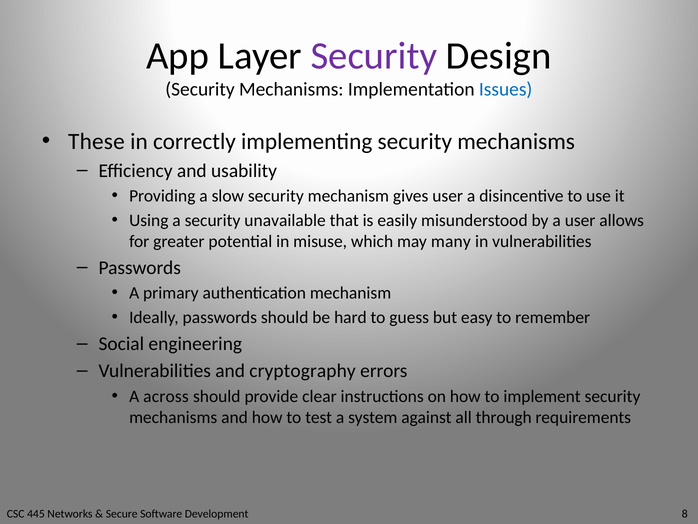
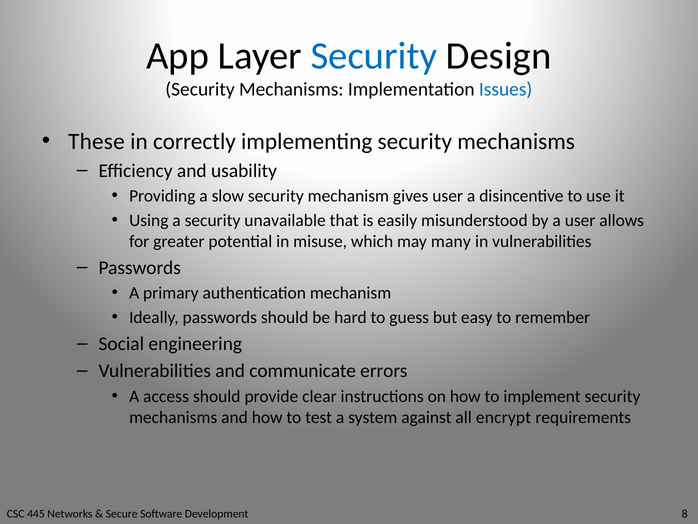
Security colour: purple -> blue (374, 56)
cryptography: cryptography -> communicate (303, 371)
across: across -> access (166, 396)
through: through -> encrypt (504, 417)
